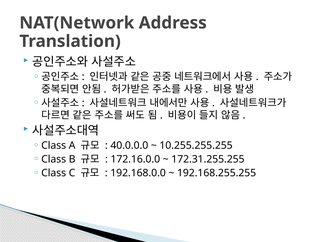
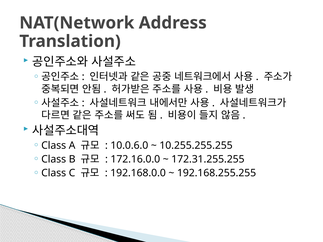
40.0.0.0: 40.0.0.0 -> 10.0.6.0 (129, 146)
